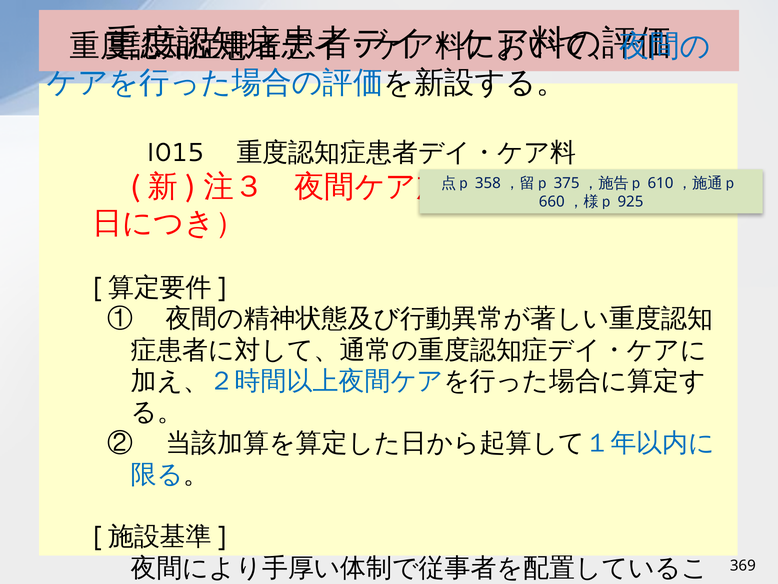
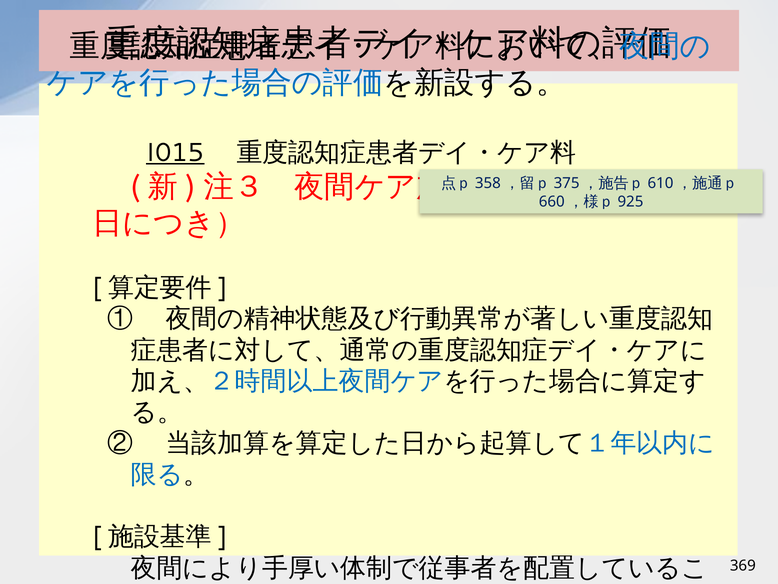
I015 underline: none -> present (175, 153)
